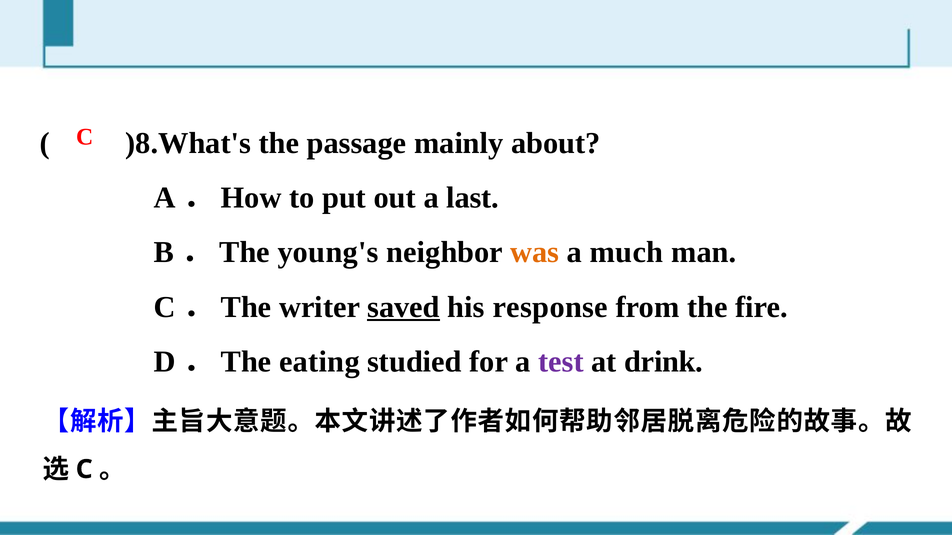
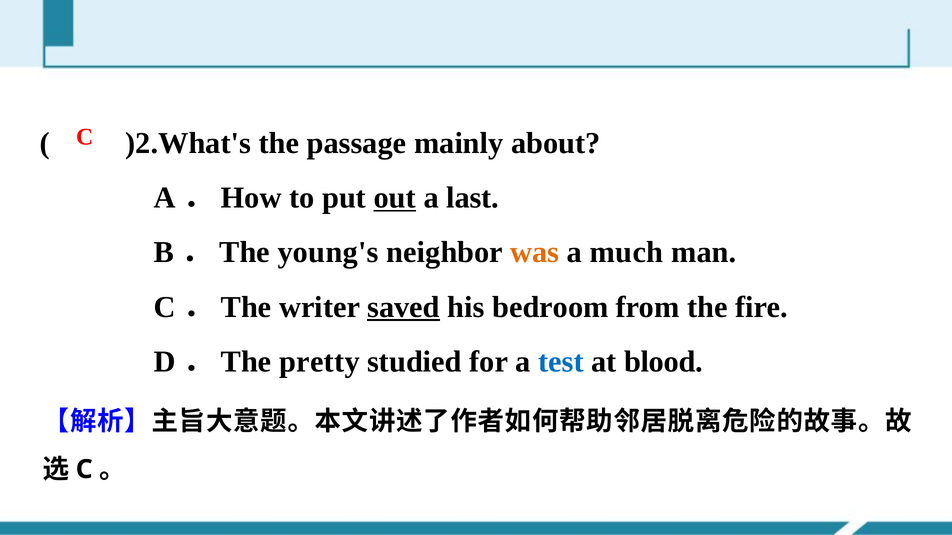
)8.What's: )8.What's -> )2.What's (188, 143)
out underline: none -> present (395, 198)
response: response -> bedroom (550, 307)
eating: eating -> pretty (319, 362)
test colour: purple -> blue (561, 362)
drink: drink -> blood (664, 362)
